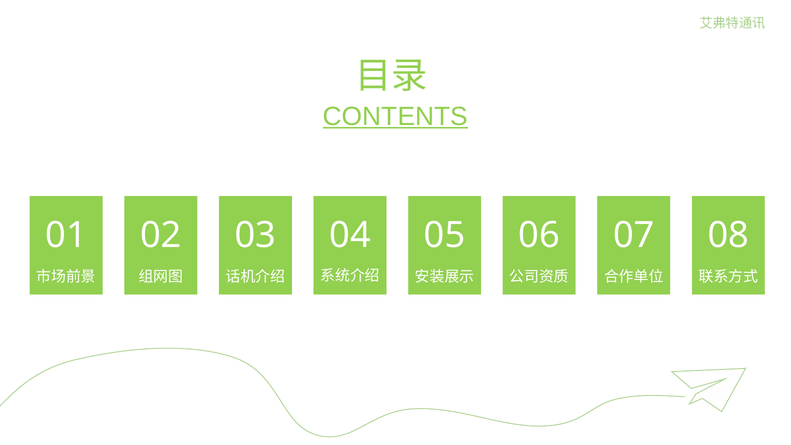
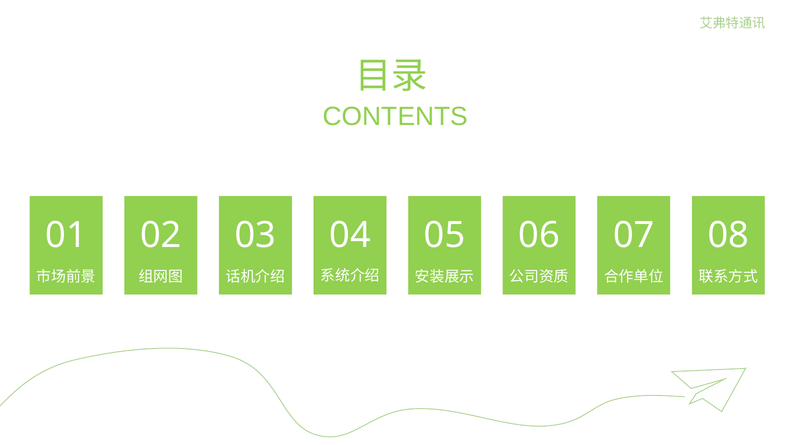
CONTENTS underline: present -> none (395, 116)
